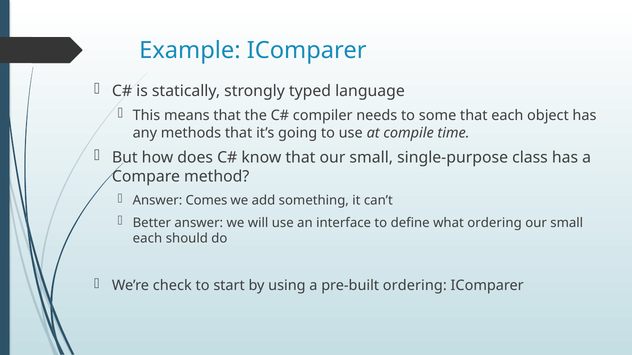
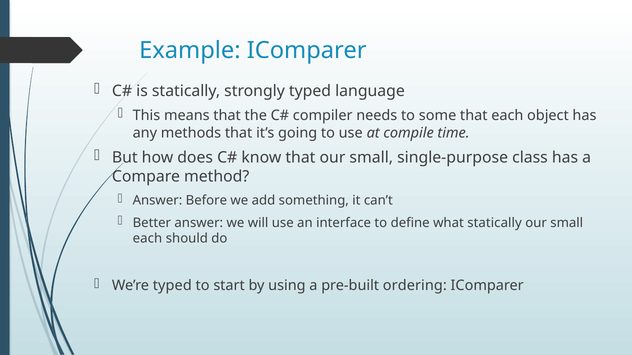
Comes: Comes -> Before (206, 201)
what ordering: ordering -> statically (495, 223)
We’re check: check -> typed (172, 286)
